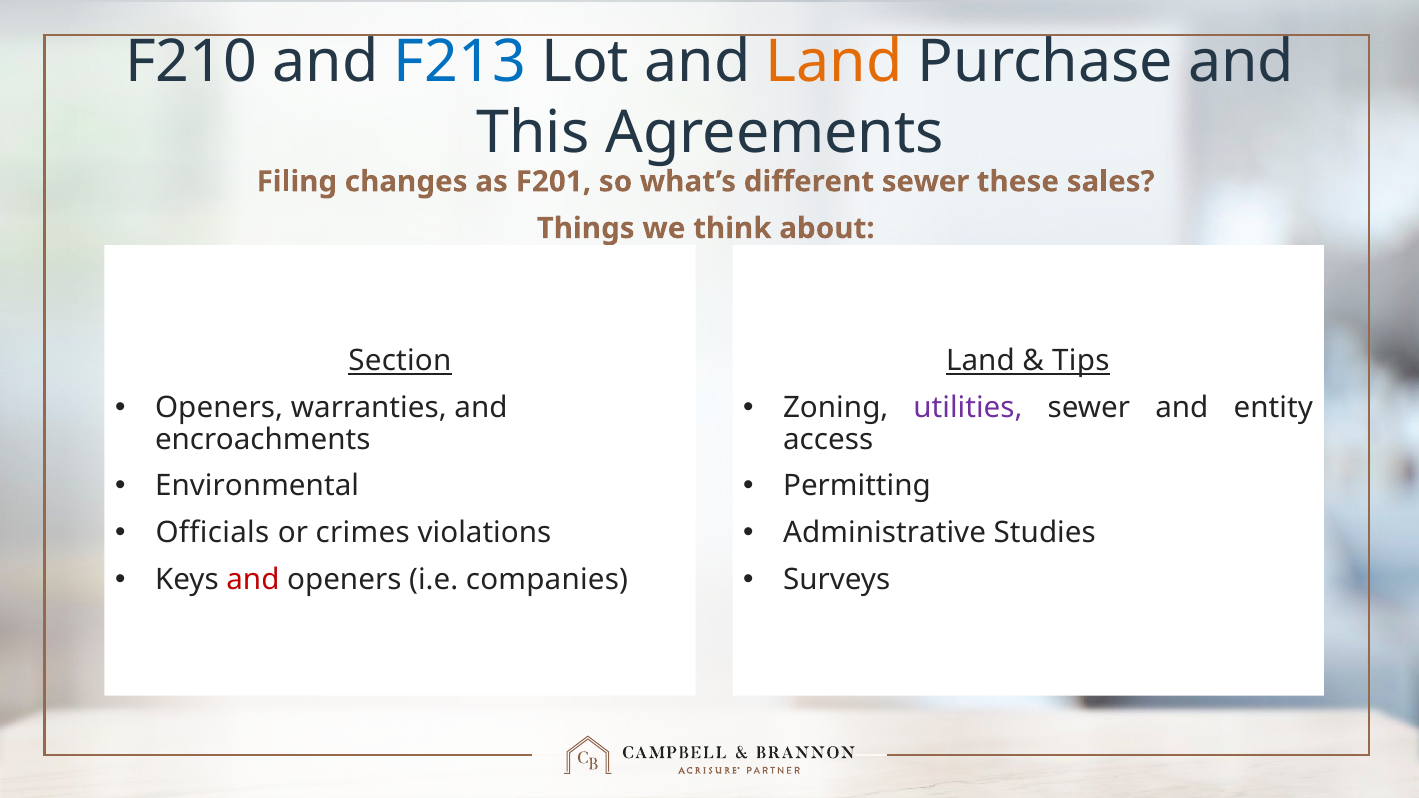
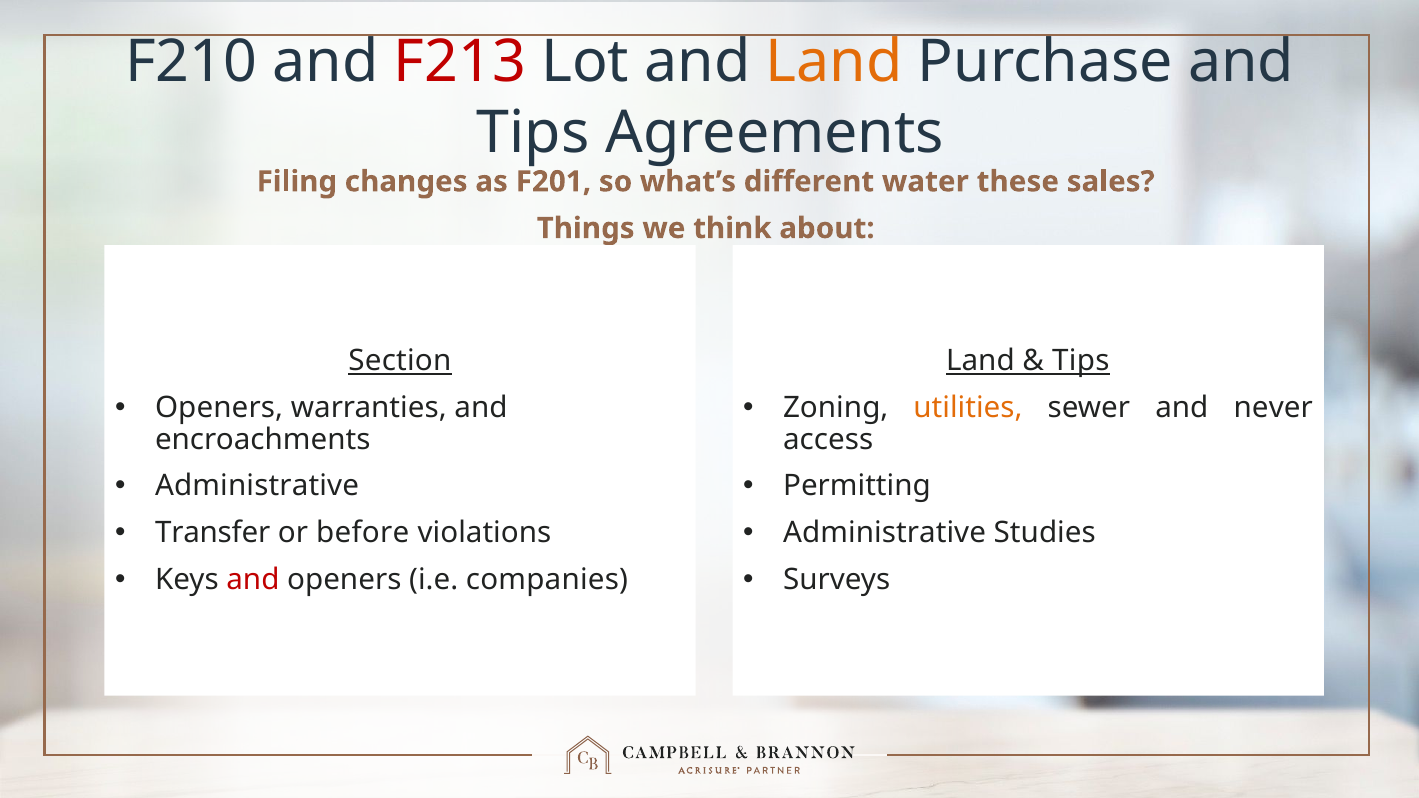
F213 colour: blue -> red (460, 62)
This: This -> Tips (533, 133)
different sewer: sewer -> water (925, 182)
utilities colour: purple -> orange (968, 408)
entity: entity -> never (1273, 408)
Environmental: Environmental -> Administrative (257, 486)
Officials: Officials -> Transfer (213, 533)
crimes: crimes -> before (363, 533)
